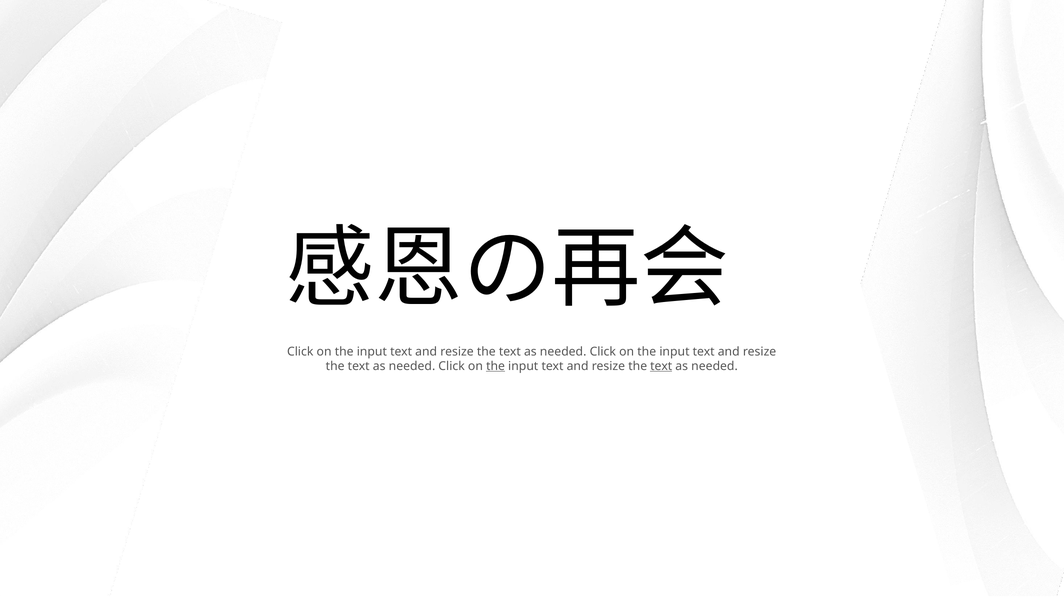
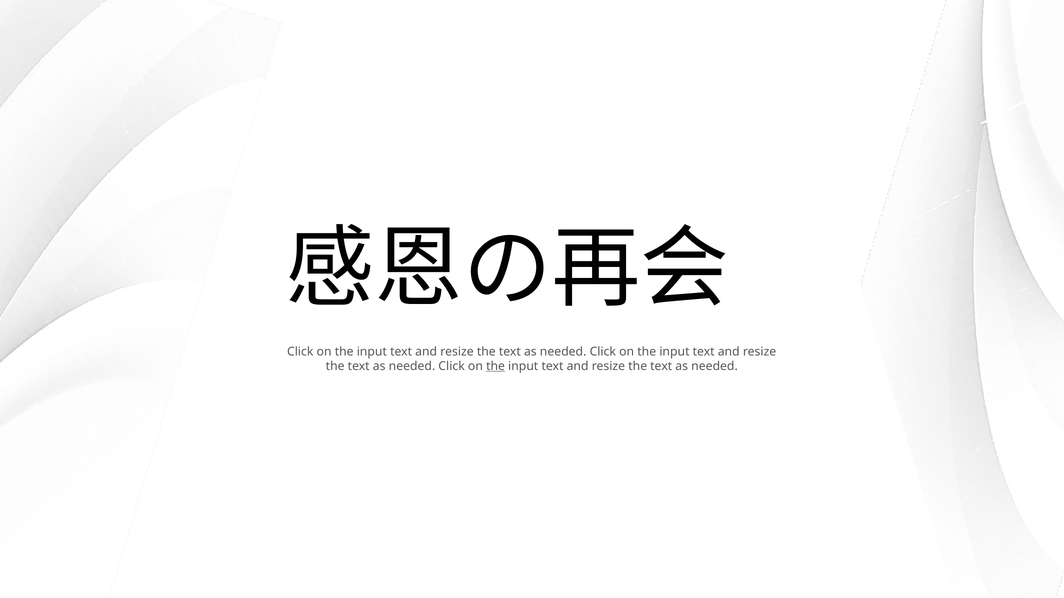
text underline: present -> none (661, 366)
